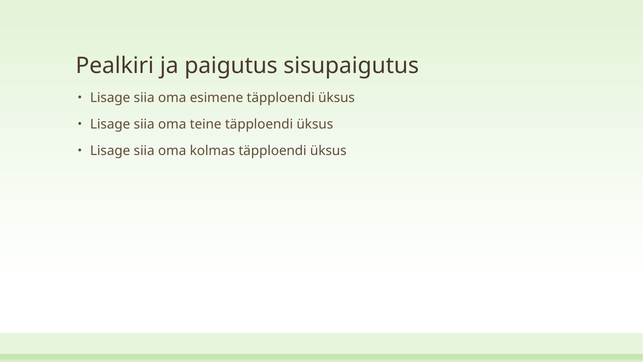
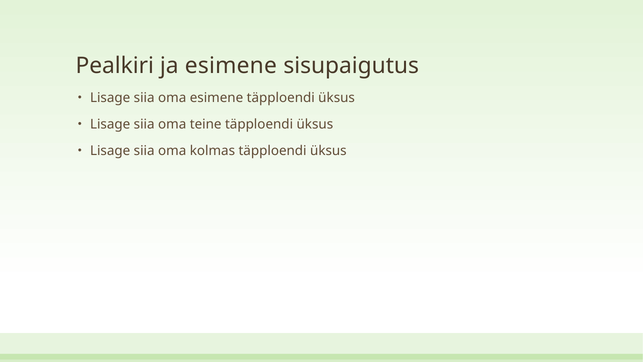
ja paigutus: paigutus -> esimene (231, 66)
